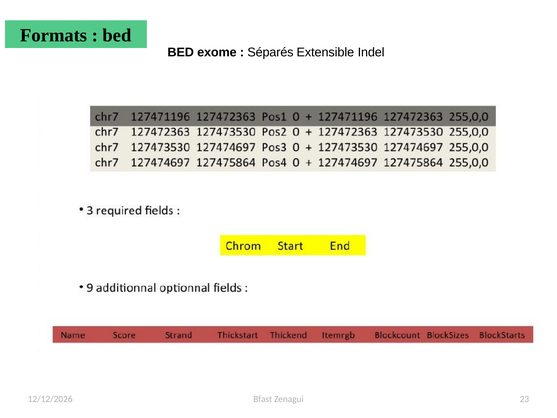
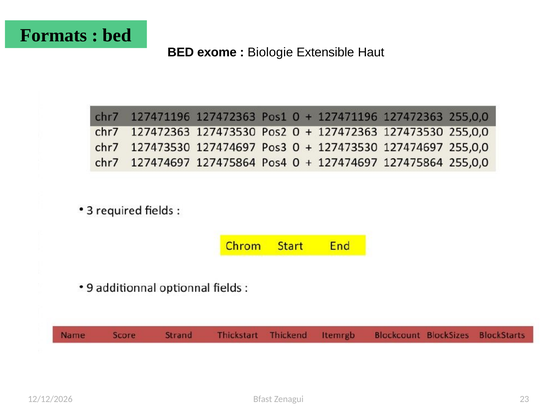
Séparés: Séparés -> Biologie (270, 52)
Indel: Indel -> Haut (371, 52)
